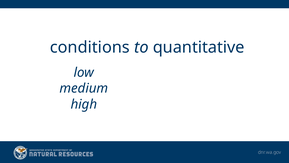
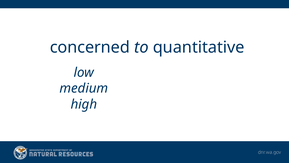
conditions: conditions -> concerned (90, 47)
